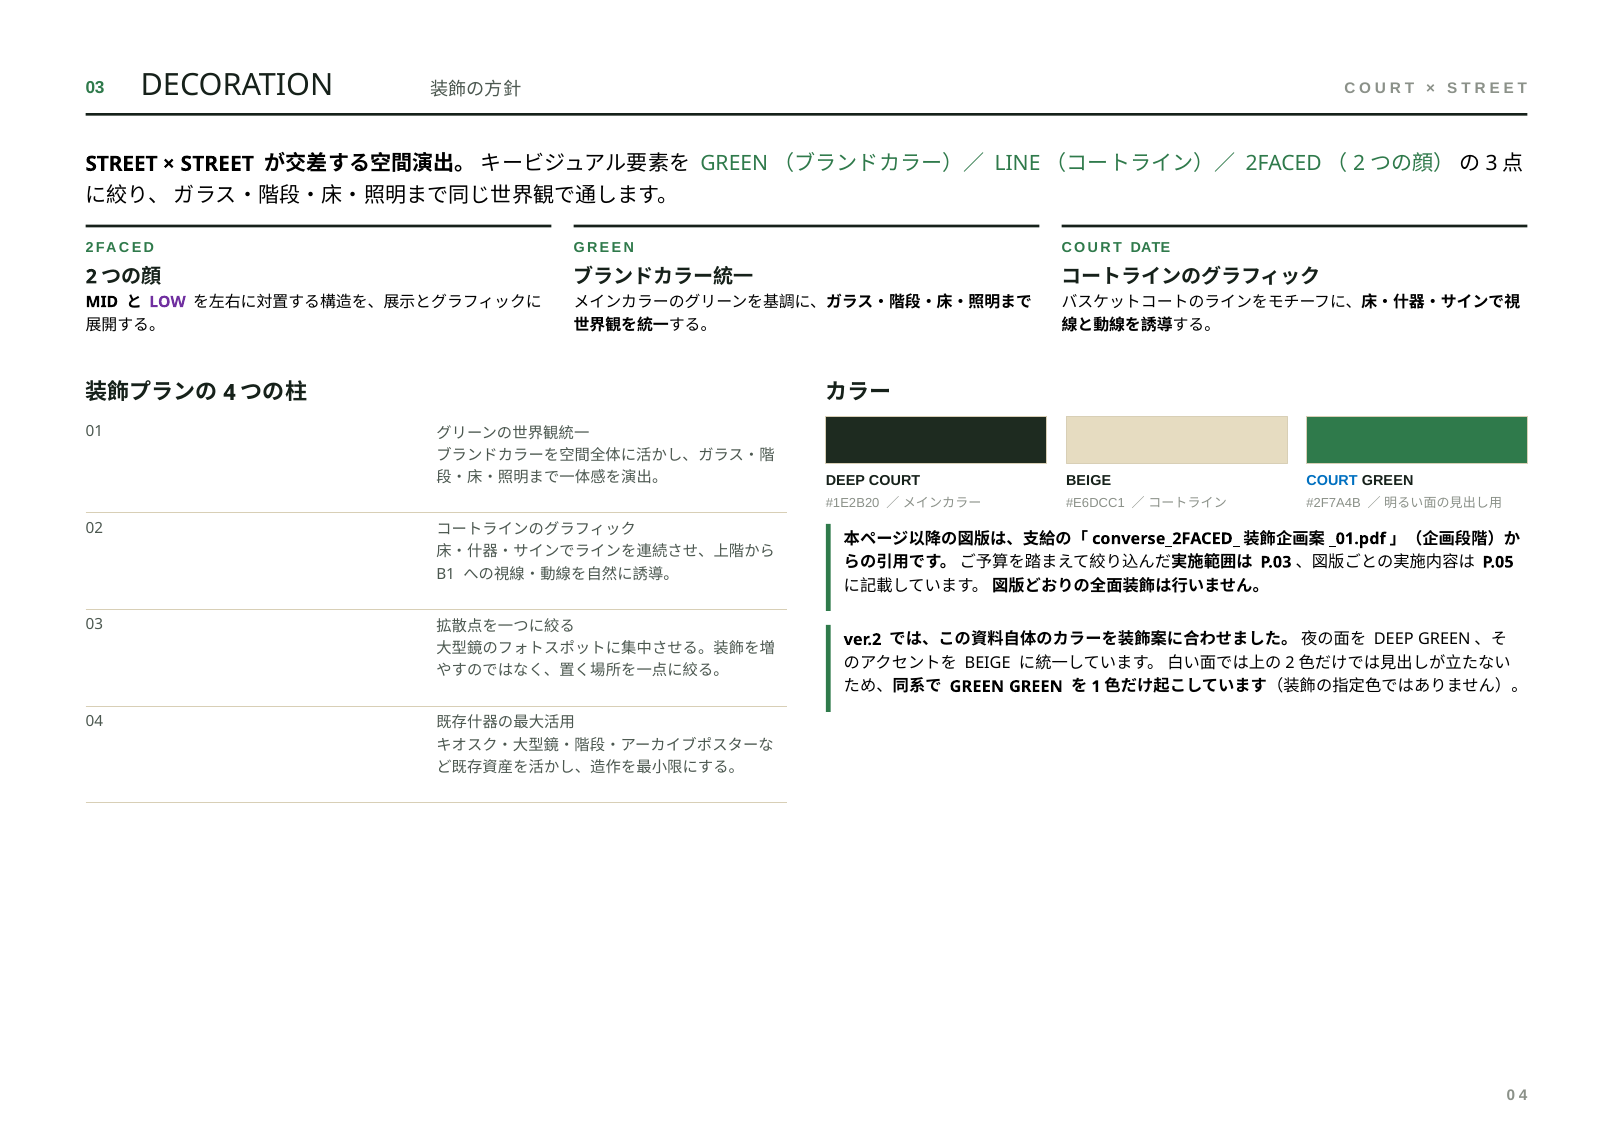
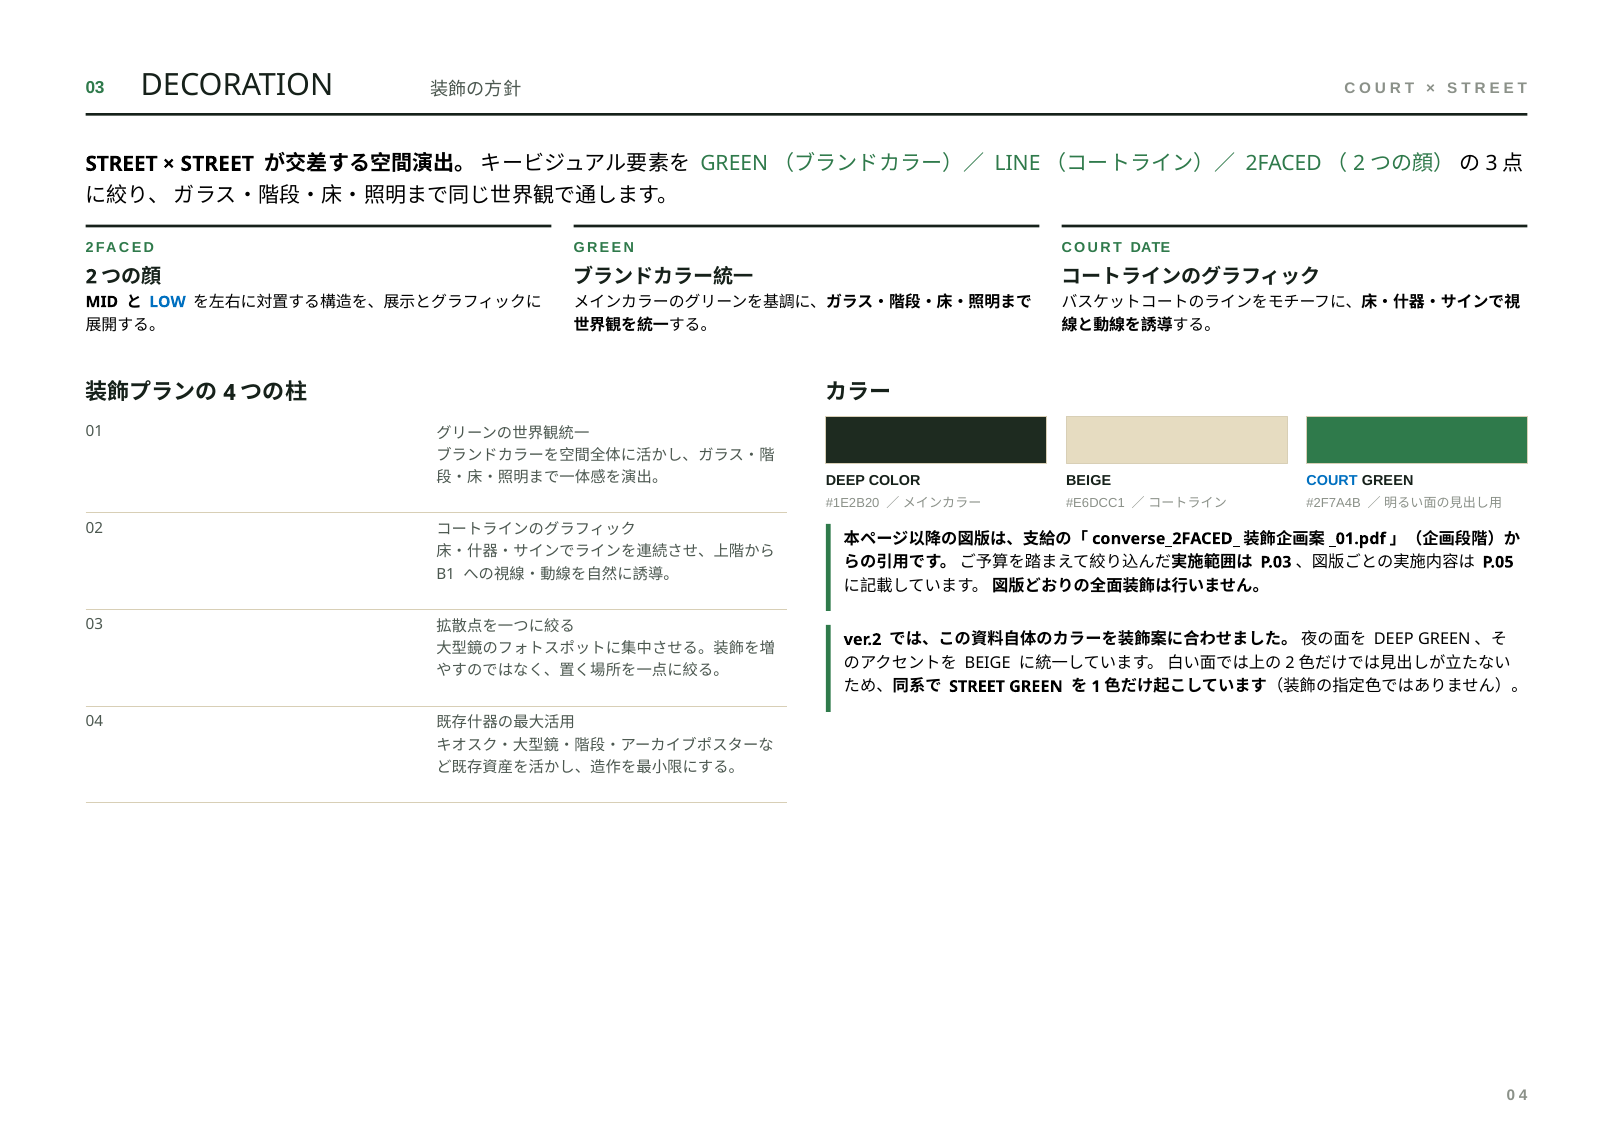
LOW colour: purple -> blue (168, 302)
DEEP COURT: COURT -> COLOR (895, 481)
GREEN: GREEN -> STREET (977, 687)
